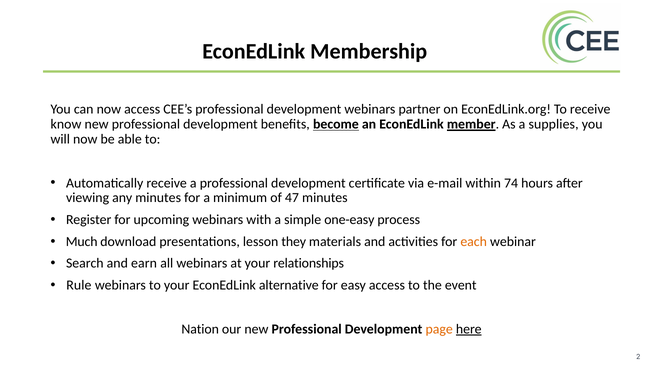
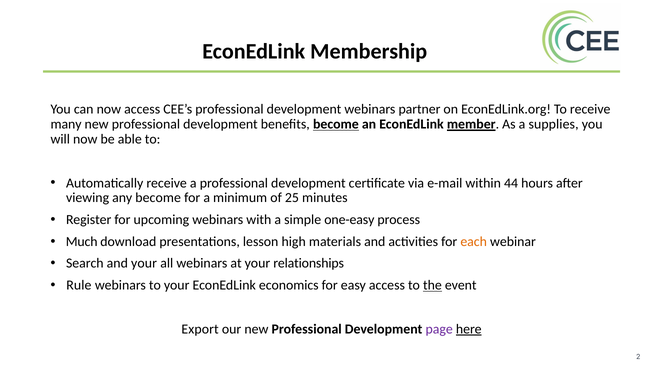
know: know -> many (66, 124)
74: 74 -> 44 (511, 183)
any minutes: minutes -> become (158, 198)
47: 47 -> 25 (292, 198)
they: they -> high (294, 242)
and earn: earn -> your (144, 263)
alternative: alternative -> economics (289, 285)
the underline: none -> present (432, 285)
Nation: Nation -> Export (200, 329)
page colour: orange -> purple (439, 329)
